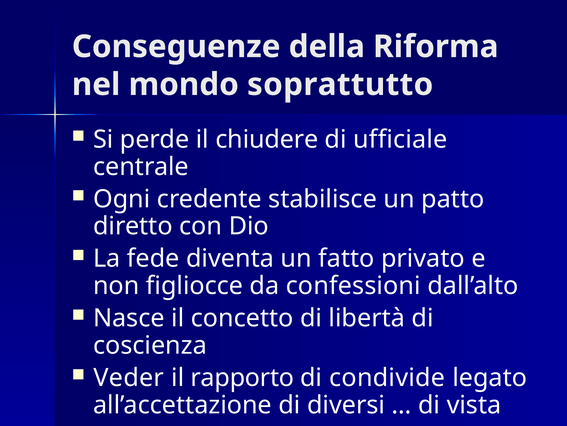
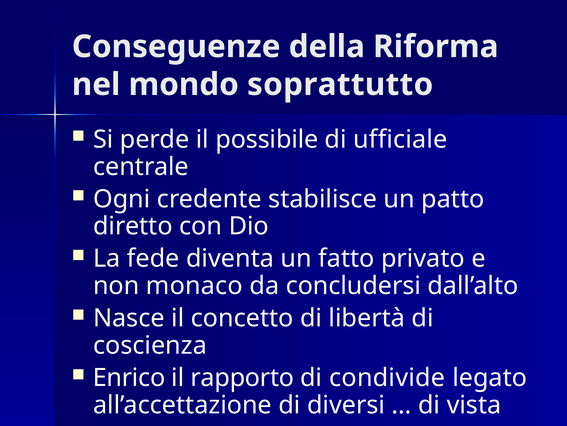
chiudere: chiudere -> possibile (267, 139)
figliocce: figliocce -> monaco (194, 285)
confessioni: confessioni -> concludersi (353, 285)
Veder: Veder -> Enrico (129, 377)
